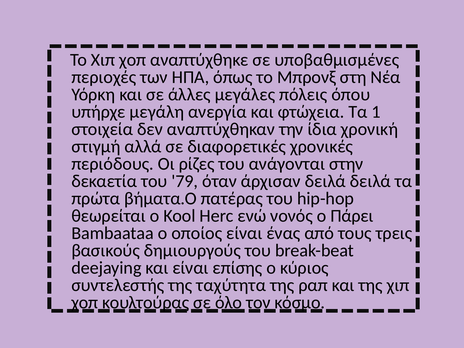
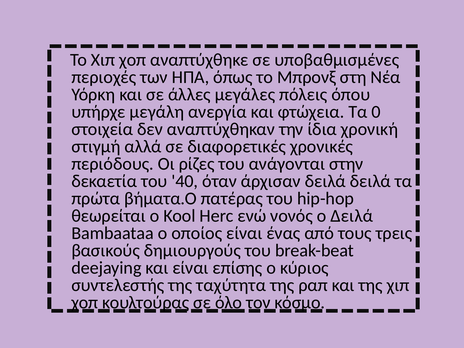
1: 1 -> 0 (376, 112)
79: 79 -> 40 (185, 181)
ο Πάρει: Πάρει -> Δειλά (352, 216)
